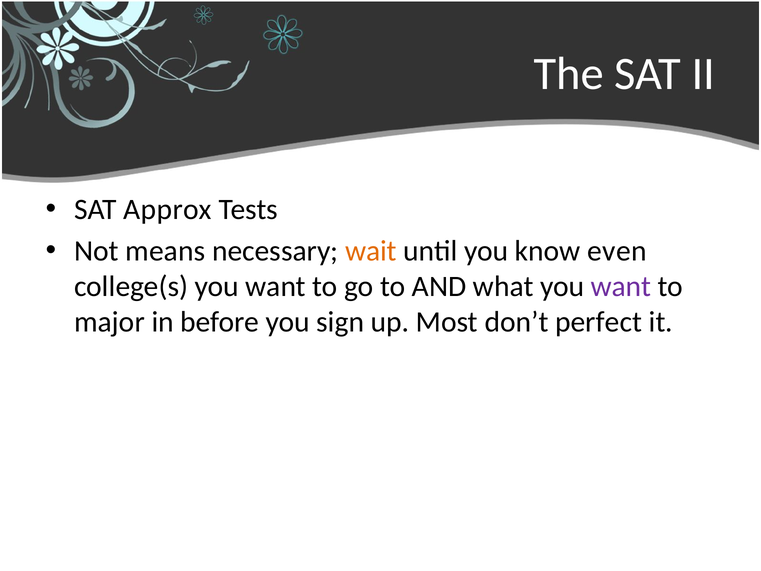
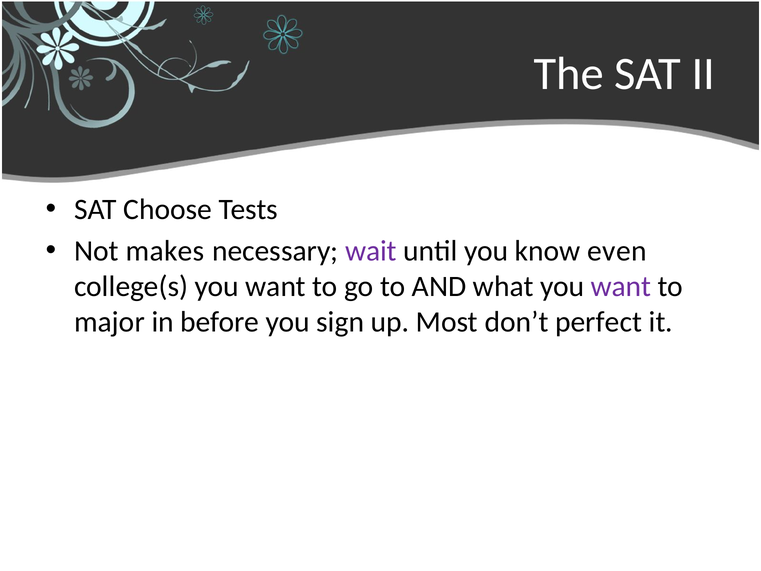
Approx: Approx -> Choose (168, 209)
means: means -> makes (165, 251)
wait colour: orange -> purple (371, 251)
